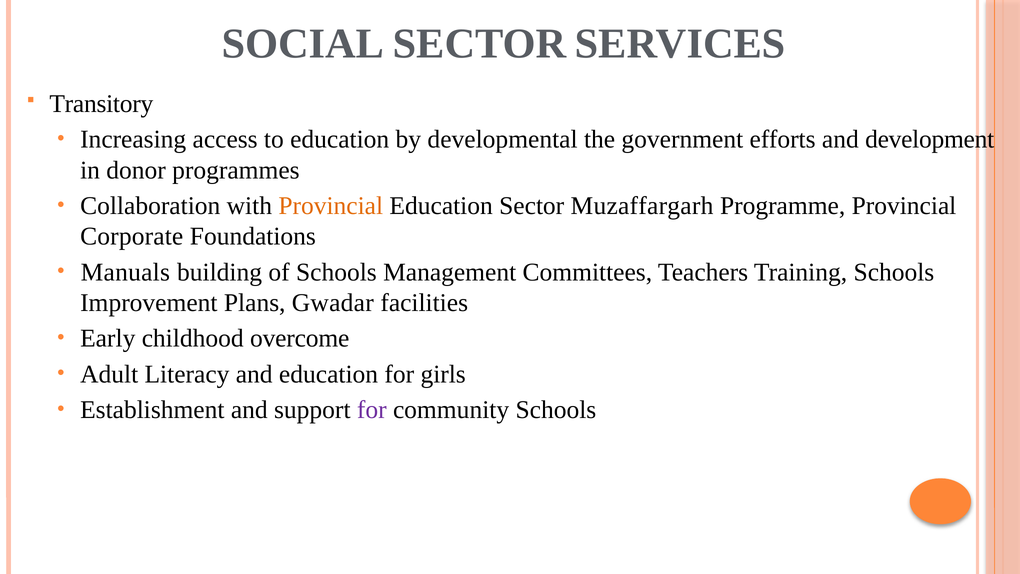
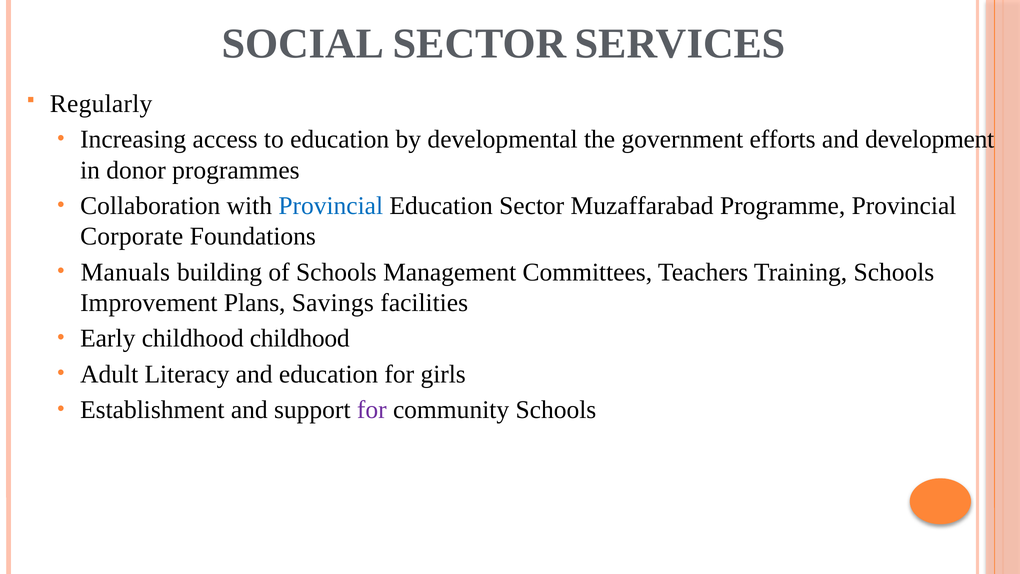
Transitory: Transitory -> Regularly (101, 104)
Provincial colour: orange -> blue (331, 206)
Muzaffargarh: Muzaffargarh -> Muzaffarabad (642, 206)
Gwadar: Gwadar -> Savings (333, 303)
childhood overcome: overcome -> childhood (300, 338)
